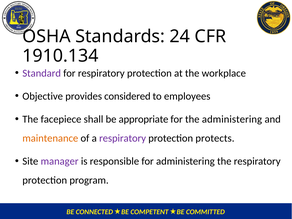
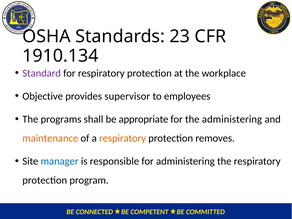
24: 24 -> 23 (180, 36)
considered: considered -> supervisor (127, 96)
facepiece: facepiece -> programs (61, 119)
respiratory colour: purple -> orange (123, 138)
protects: protects -> removes (215, 138)
manager colour: purple -> blue (60, 161)
